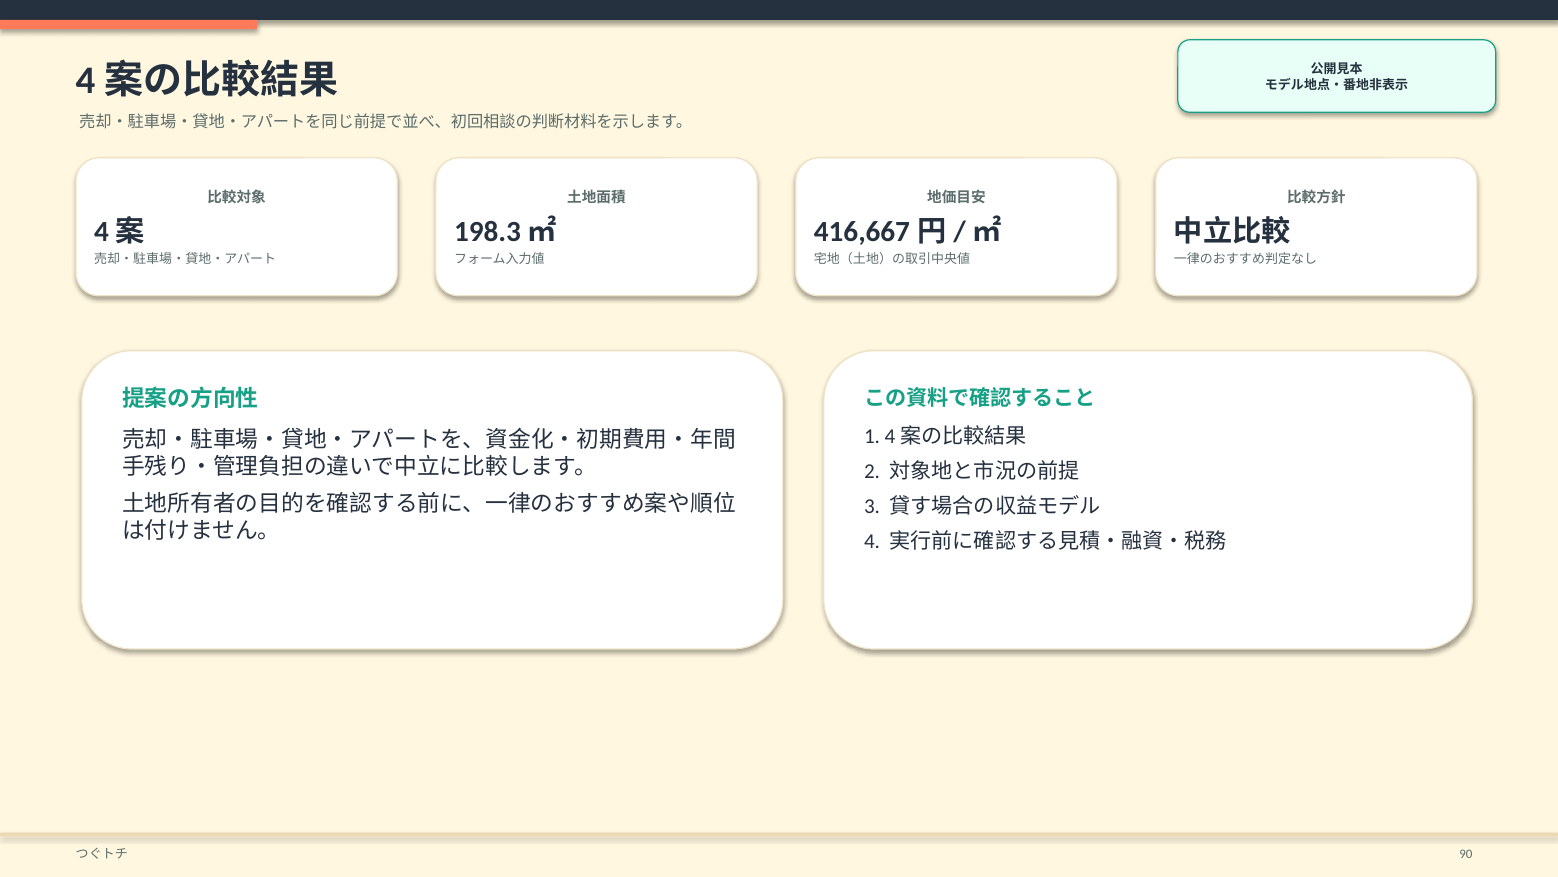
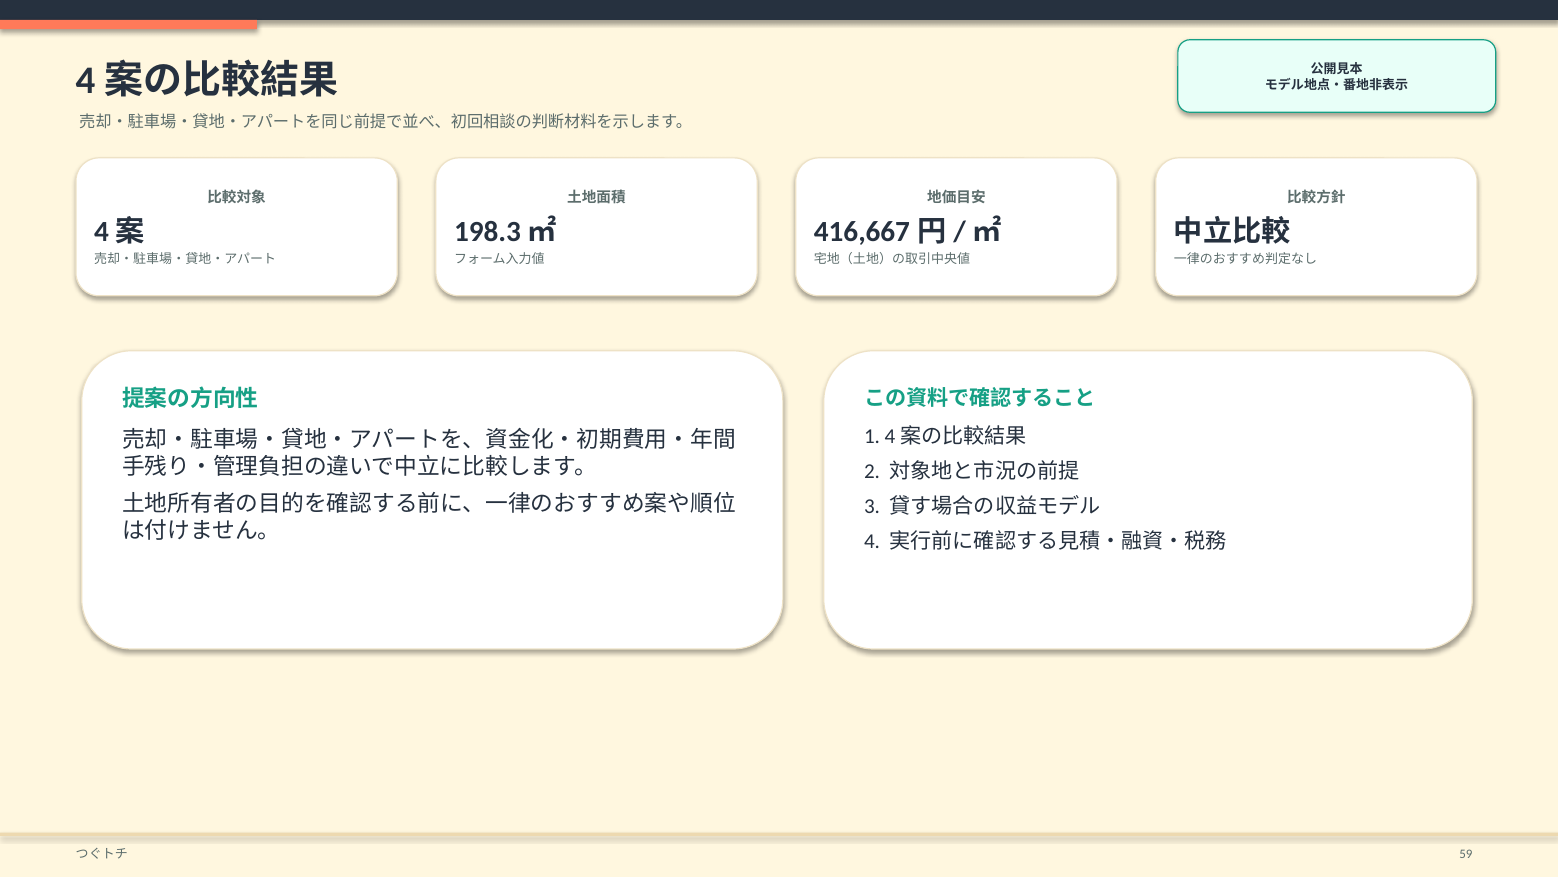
90: 90 -> 59 (1466, 853)
